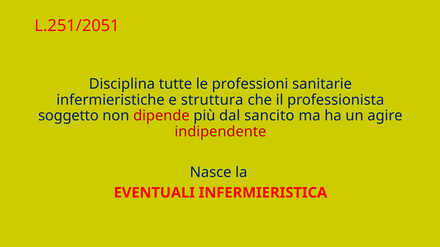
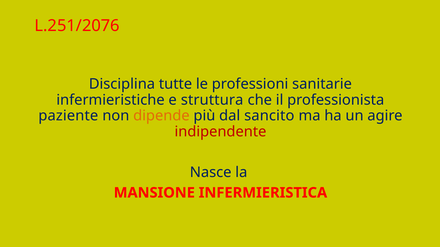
L.251/2051: L.251/2051 -> L.251/2076 (77, 26)
soggetto: soggetto -> paziente (68, 116)
dipende colour: red -> orange (161, 116)
EVENTUALI: EVENTUALI -> MANSIONE (154, 193)
